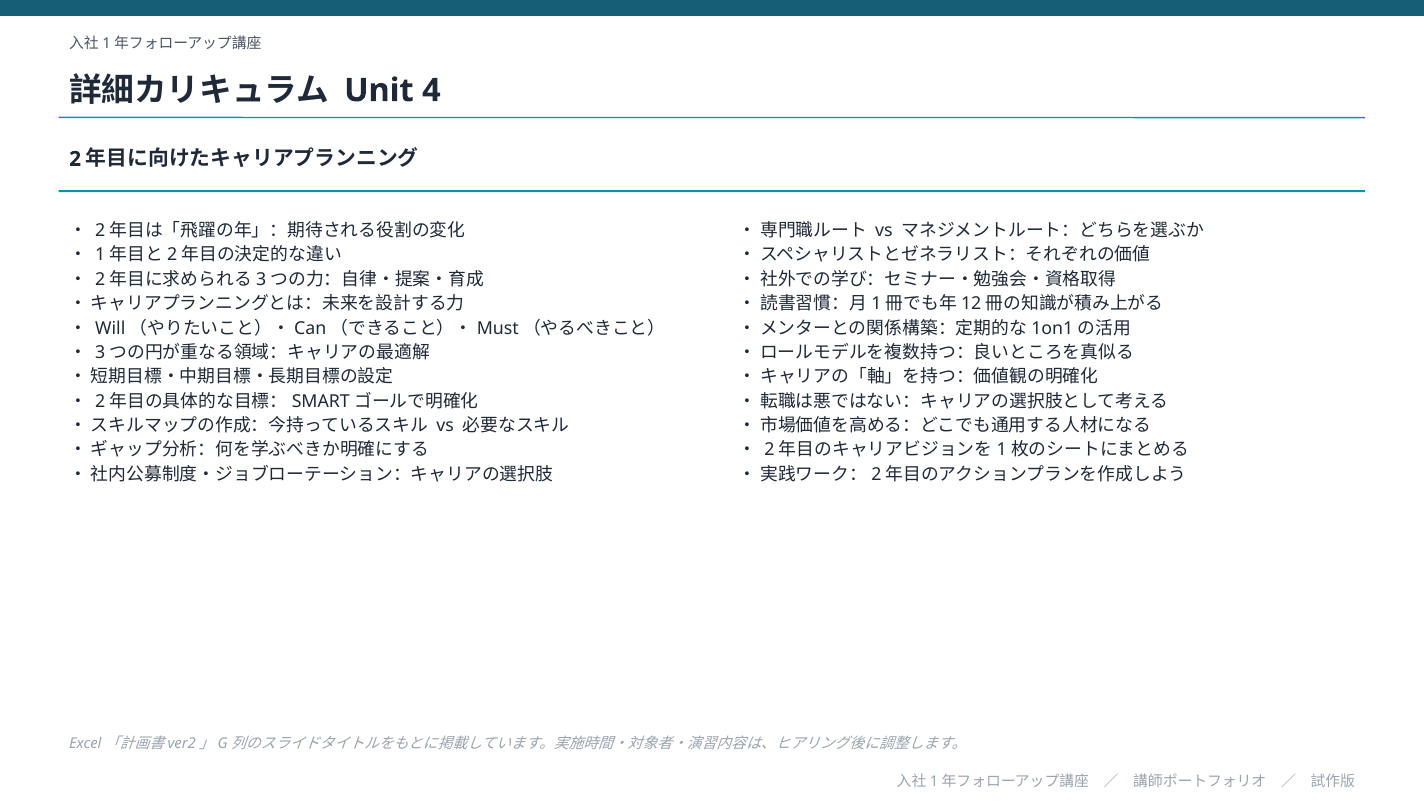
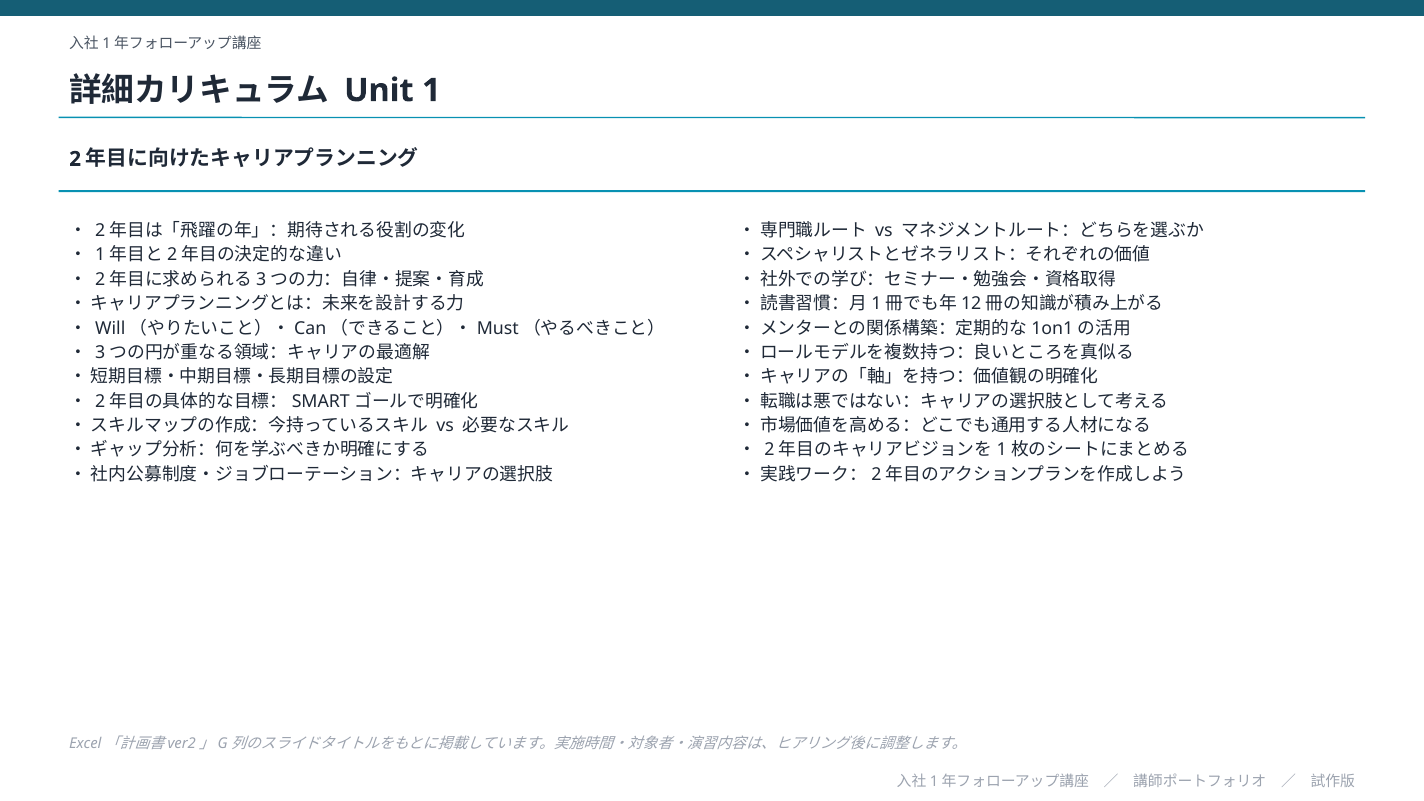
4: 4 -> 1 (431, 90)
